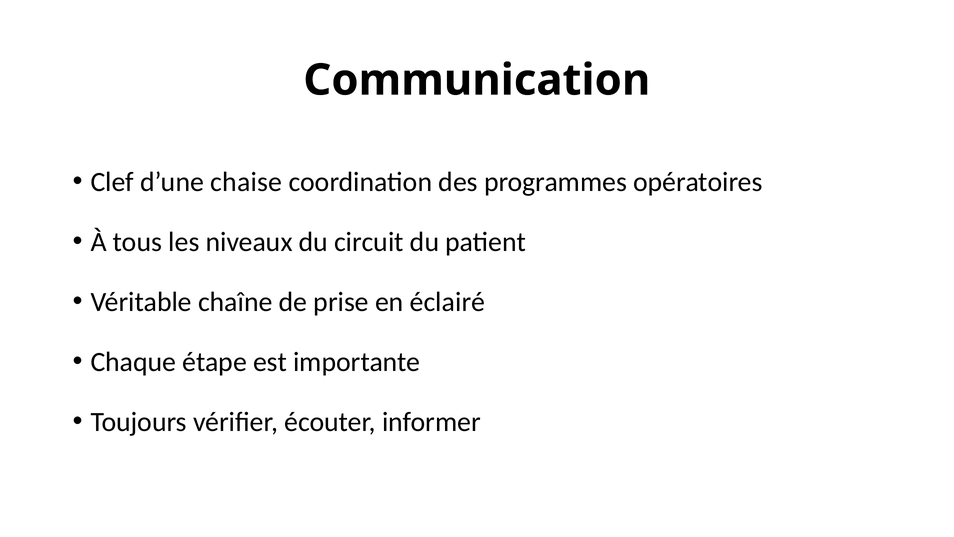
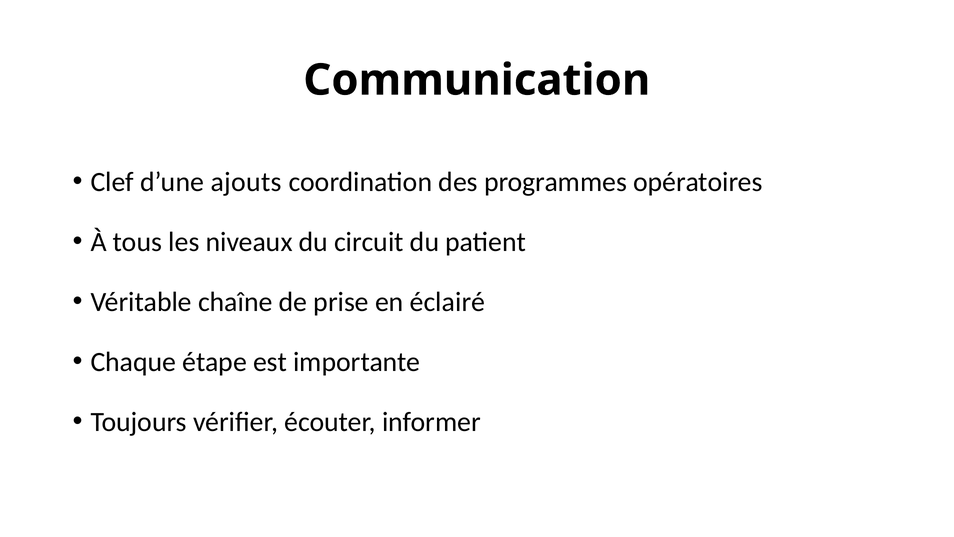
chaise: chaise -> ajouts (246, 182)
